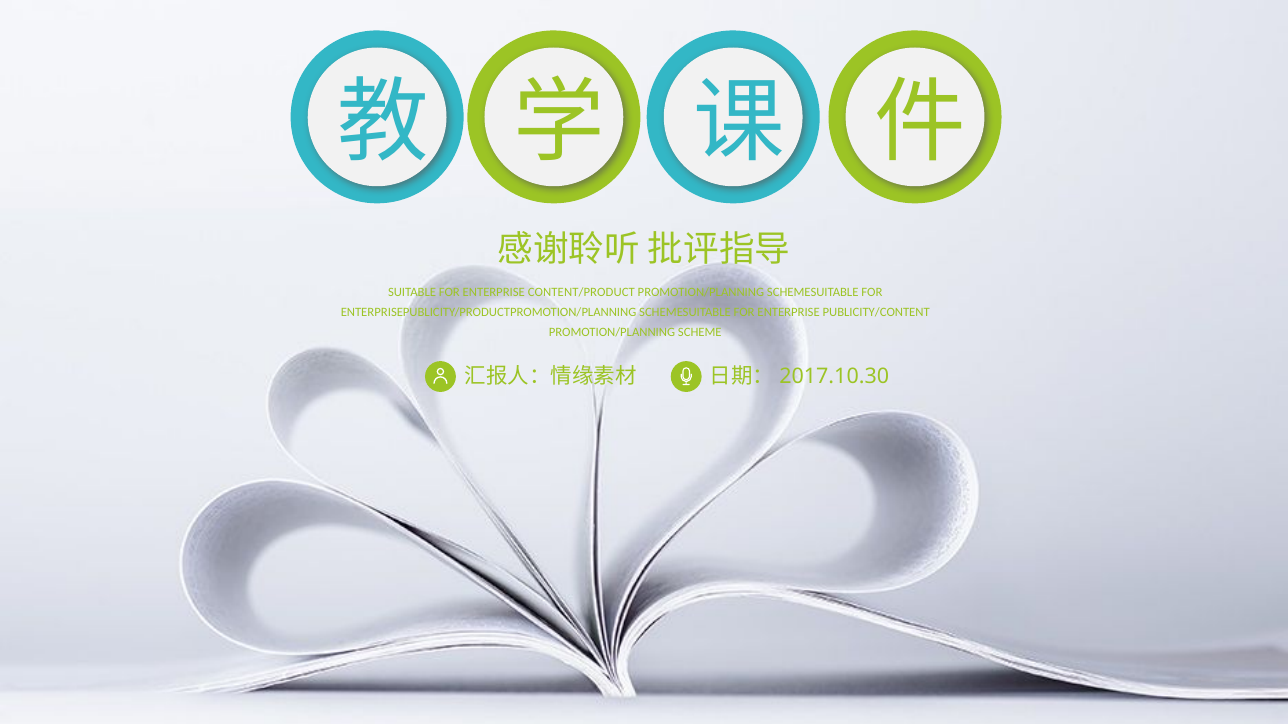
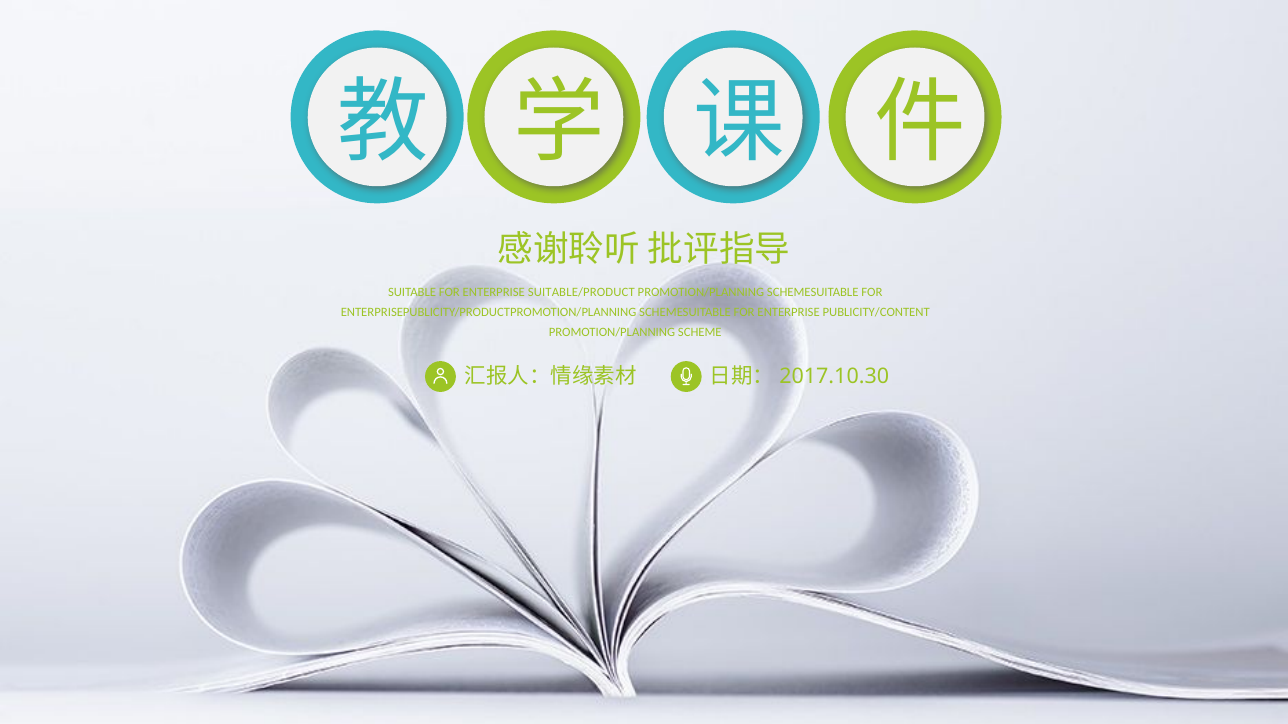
CONTENT/PRODUCT: CONTENT/PRODUCT -> SUITABLE/PRODUCT (581, 292)
